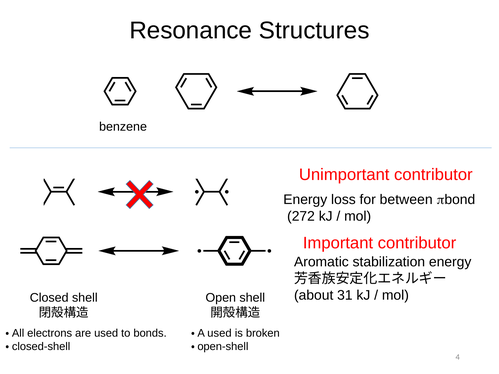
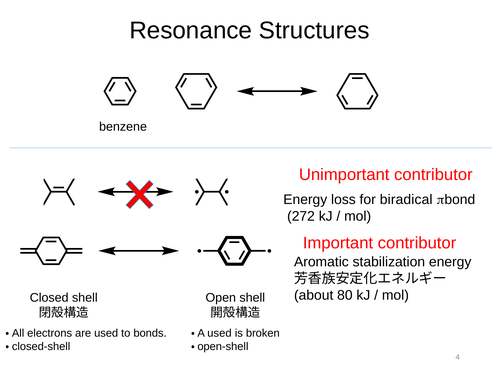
between: between -> biradical (406, 200)
31: 31 -> 80 (345, 295)
